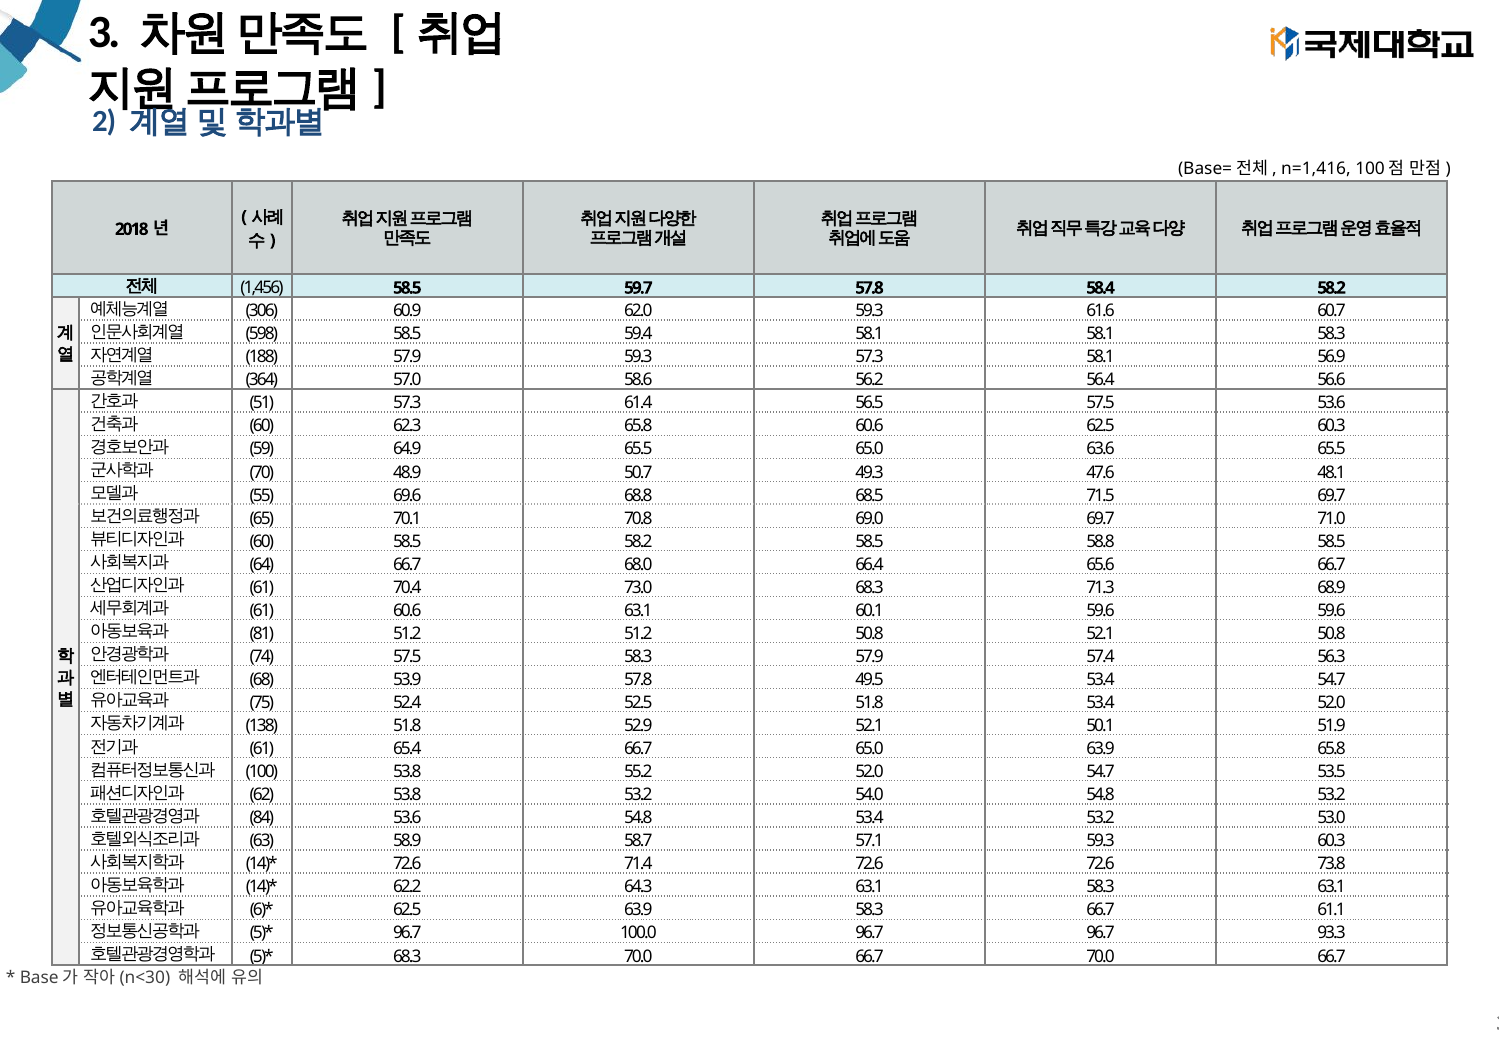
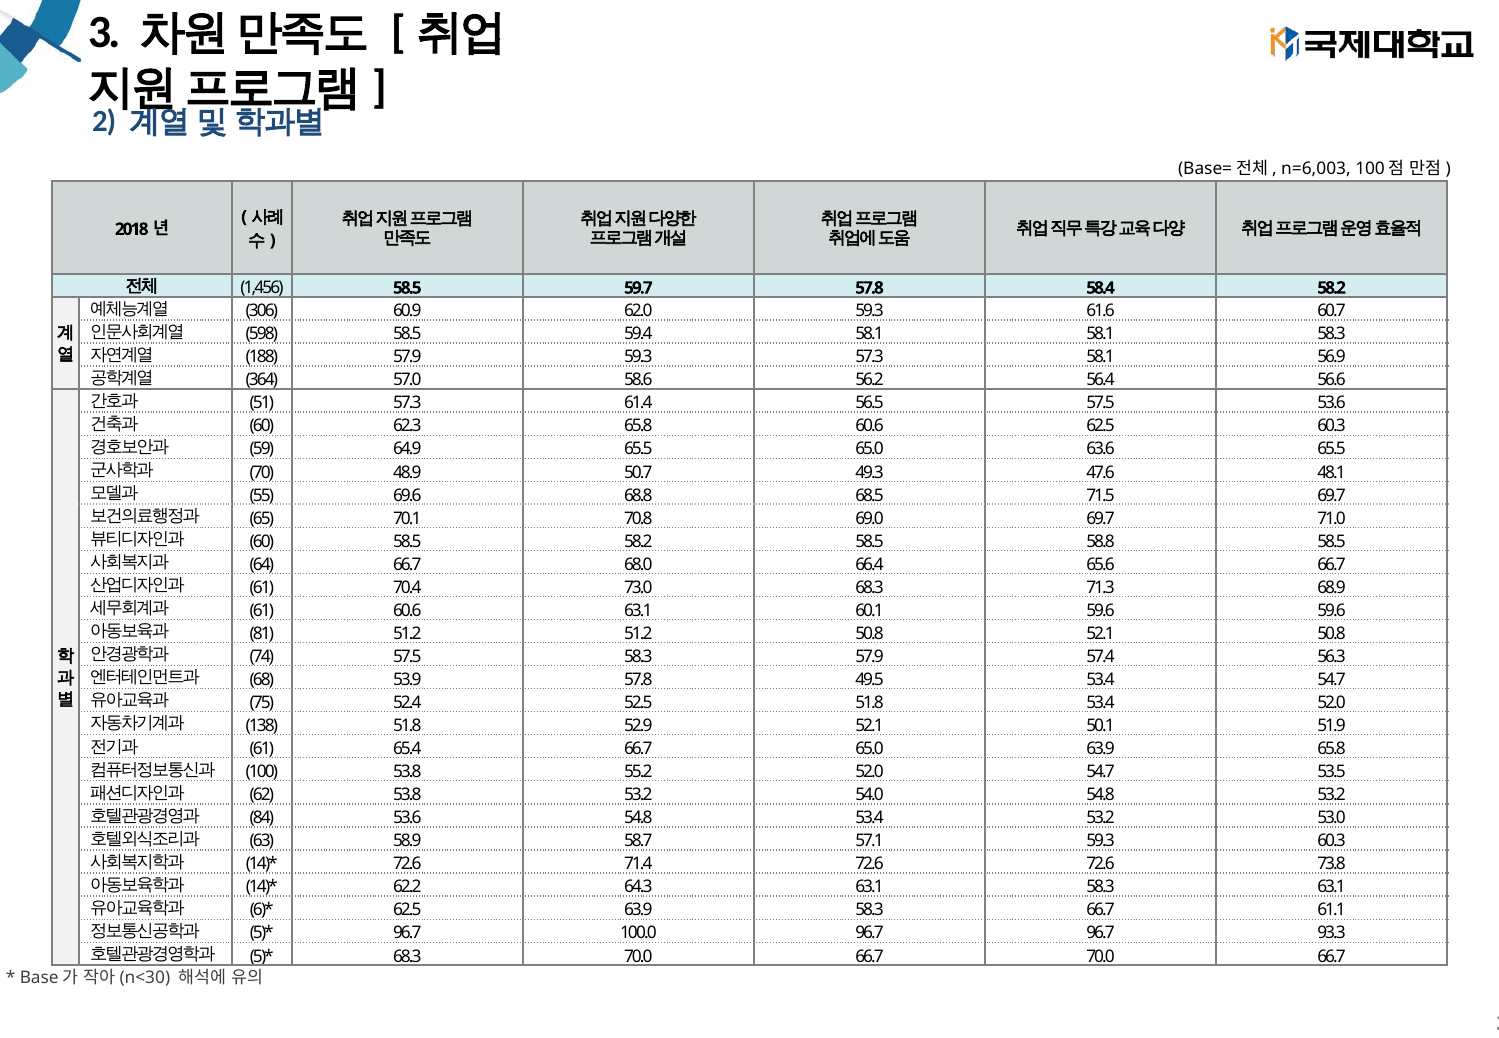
n=1,416: n=1,416 -> n=6,003 (1316, 169)
